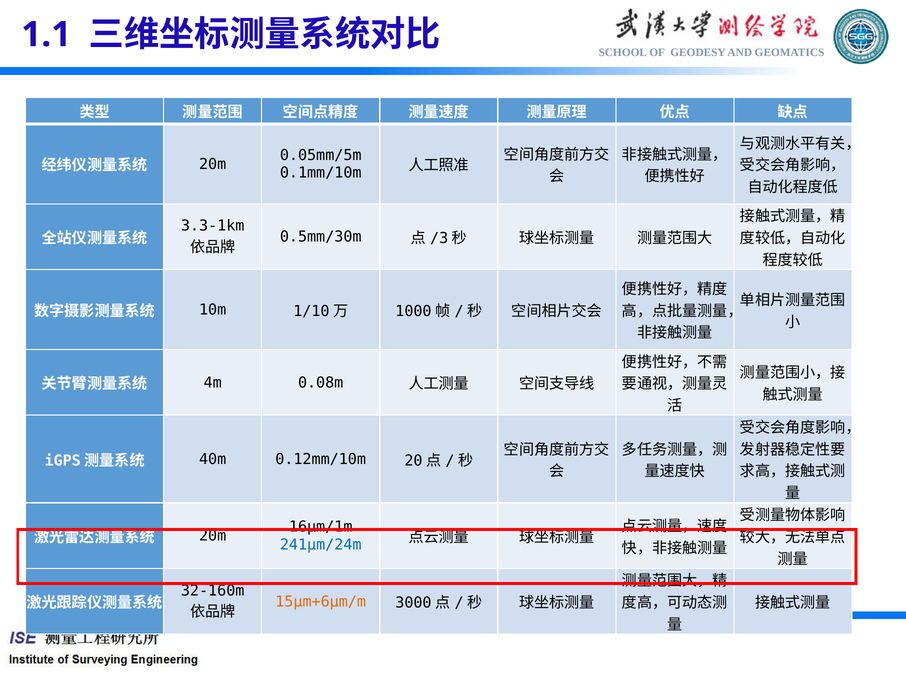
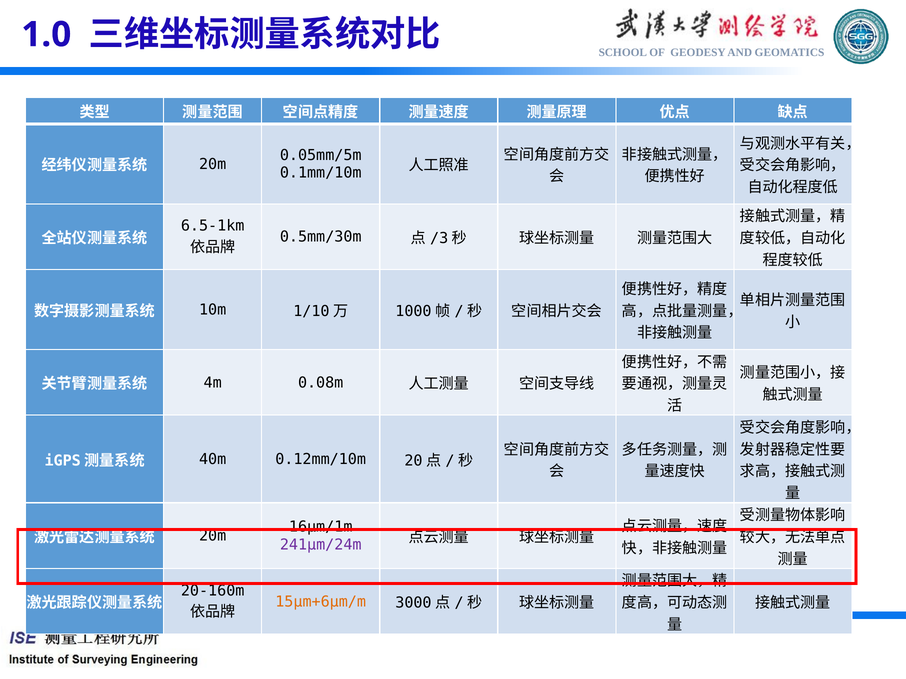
1.1: 1.1 -> 1.0 (46, 35)
3.3-1km: 3.3-1km -> 6.5-1km (213, 226)
241μm/24m colour: blue -> purple (321, 545)
32-160m: 32-160m -> 20-160m (213, 591)
